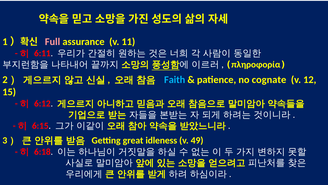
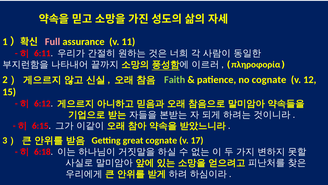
Faith colour: light blue -> light green (175, 79)
great idleness: idleness -> cognate (161, 140)
49: 49 -> 17 (197, 140)
